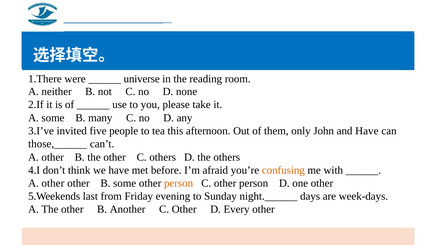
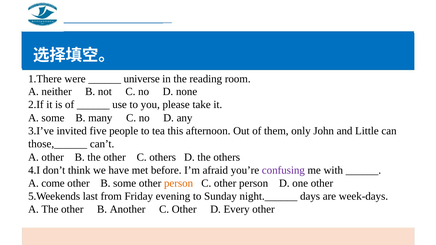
and Have: Have -> Little (367, 131)
confusing colour: orange -> purple (283, 170)
other: other -> come (53, 183)
